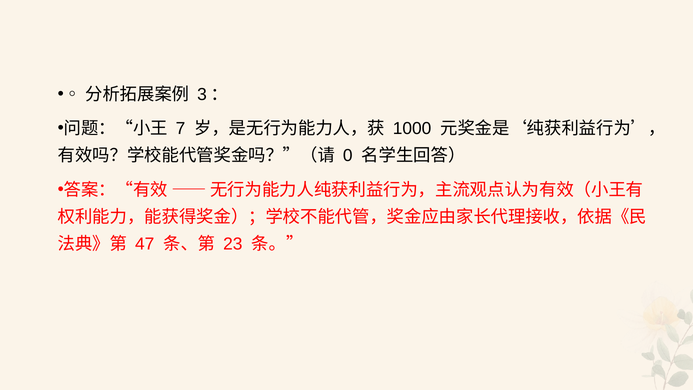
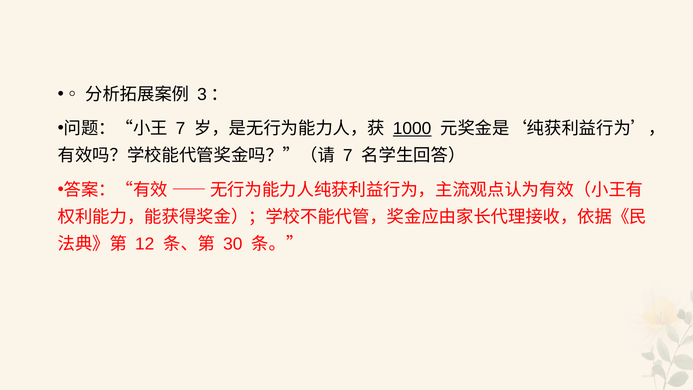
1000 underline: none -> present (412, 129)
0: 0 -> 7 (348, 156)
47: 47 -> 12 (145, 244)
23: 23 -> 30 (233, 244)
